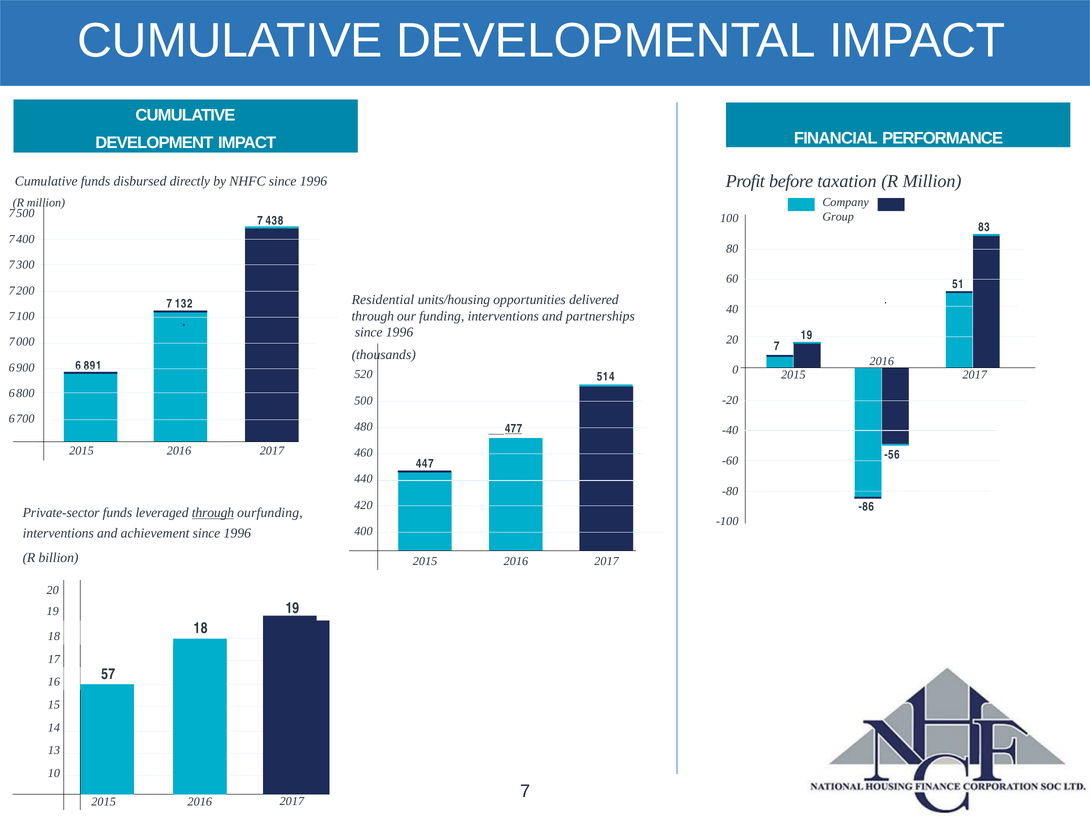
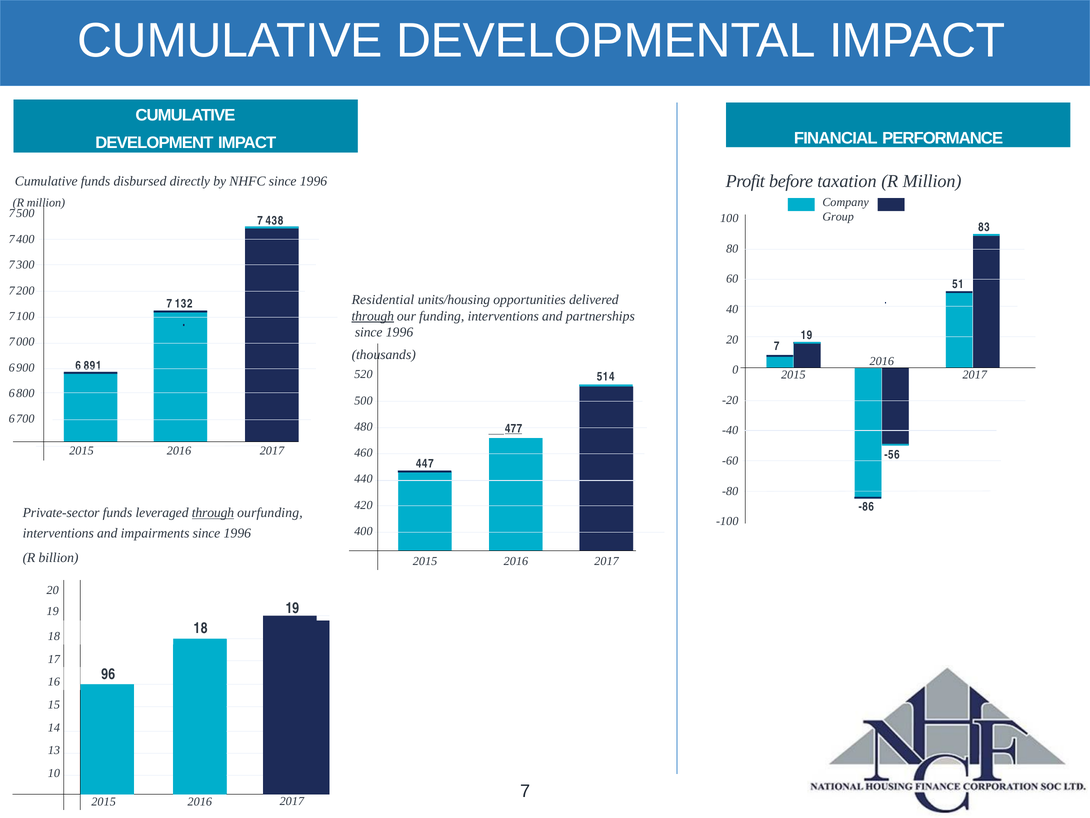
through underline: none -> present (373, 316)
achievement: achievement -> impairments (155, 533)
57: 57 -> 96 (108, 674)
